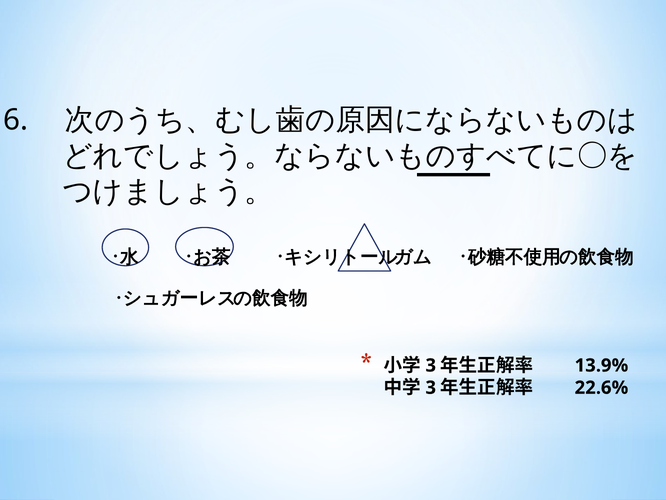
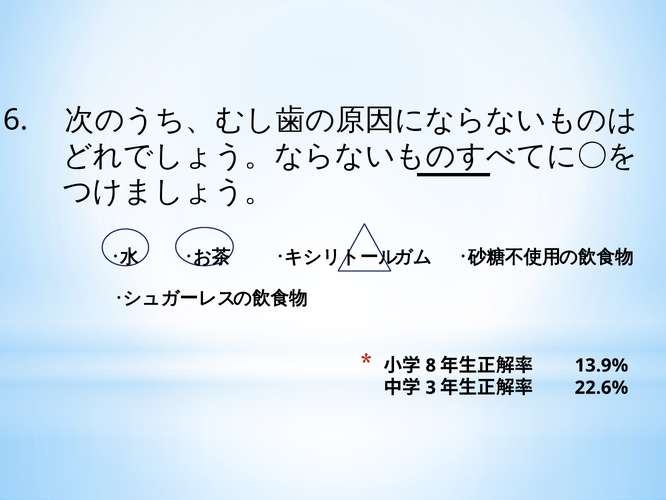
3: 3 -> 8 (431, 365)
